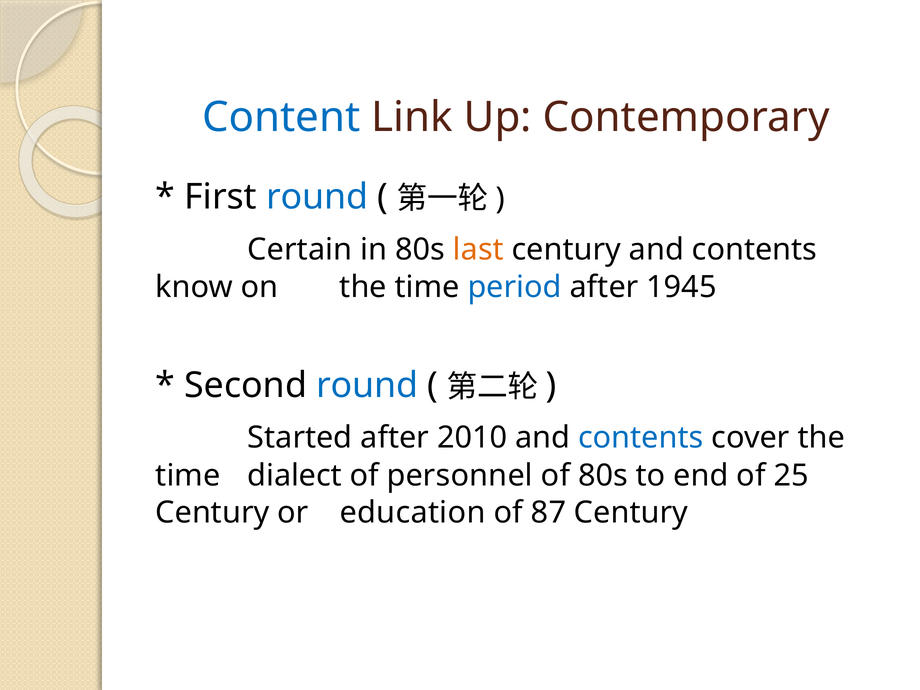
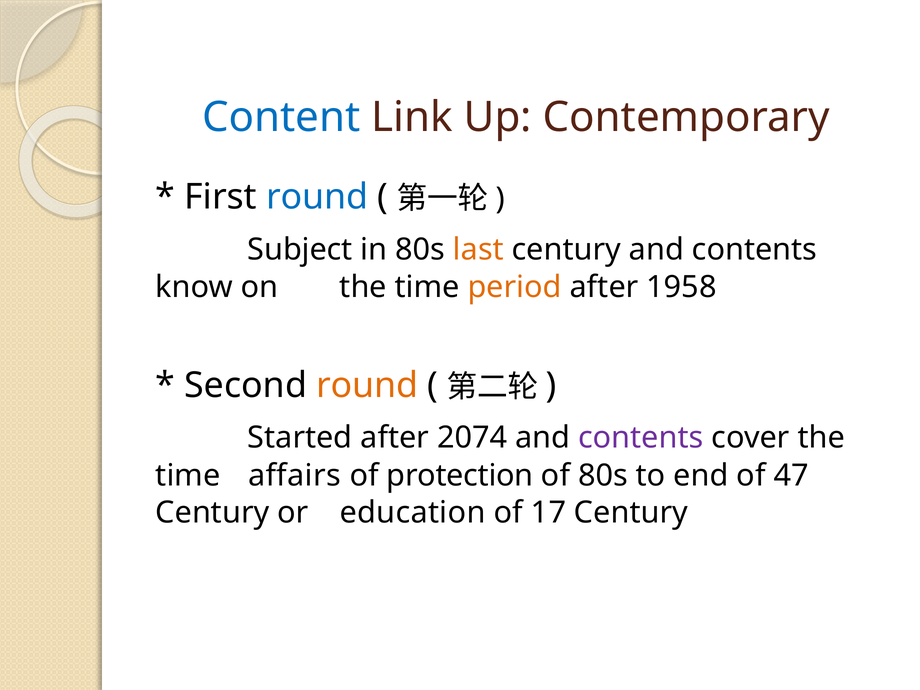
Certain: Certain -> Subject (300, 249)
period colour: blue -> orange (515, 287)
1945: 1945 -> 1958 (681, 287)
round colour: blue -> orange (367, 386)
2010: 2010 -> 2074 (472, 438)
contents colour: blue -> purple (641, 438)
dialect: dialect -> affairs (294, 476)
personnel: personnel -> protection (460, 476)
25: 25 -> 47 (791, 476)
87: 87 -> 17 (548, 512)
